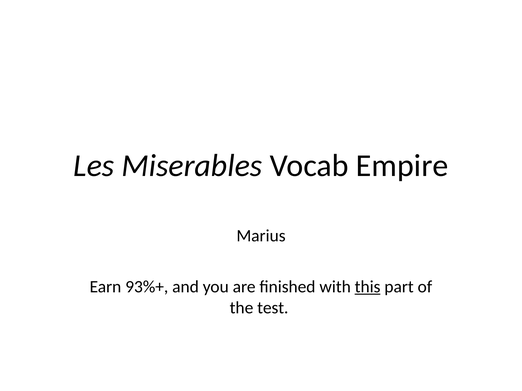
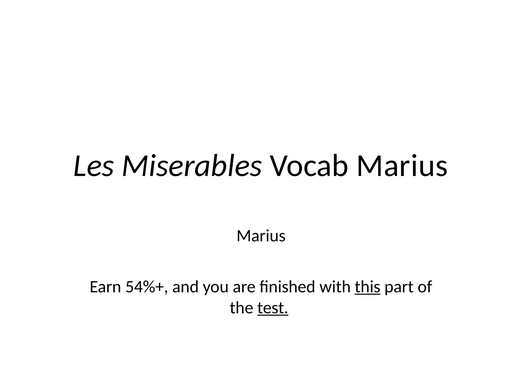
Vocab Empire: Empire -> Marius (402, 166)
93%+: 93%+ -> 54%+ (147, 287)
test underline: none -> present (273, 308)
